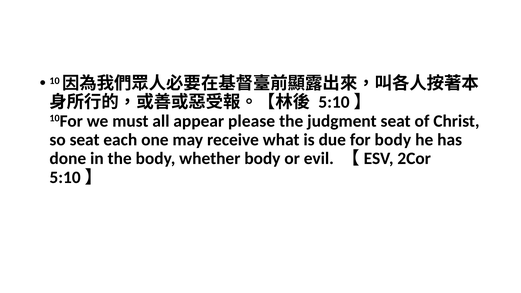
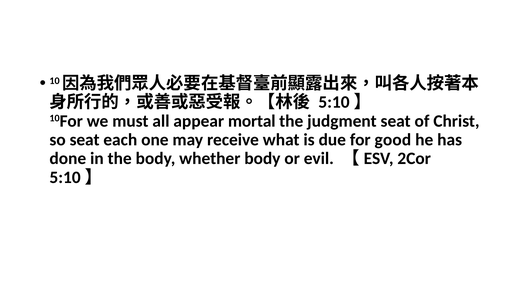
please: please -> mortal (252, 121)
for body: body -> good (393, 140)
